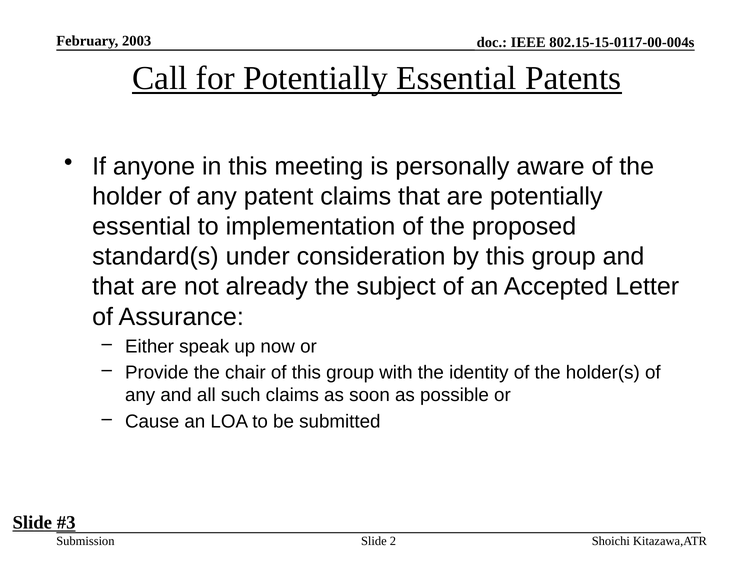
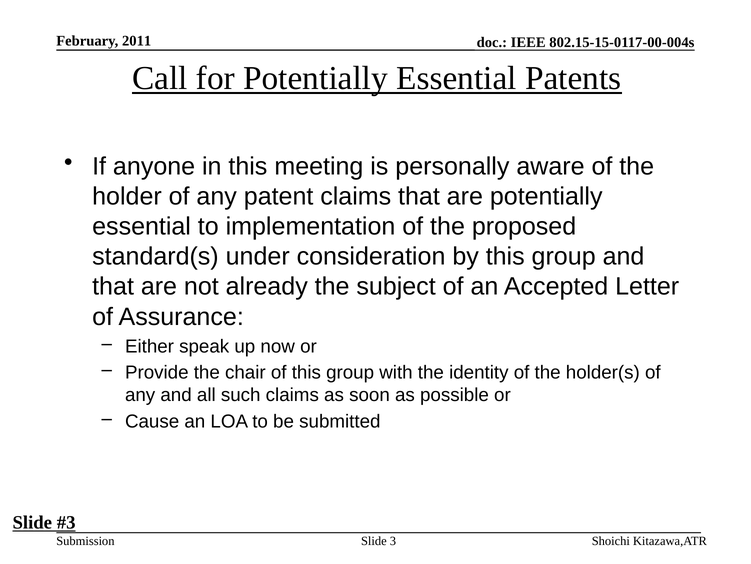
2003: 2003 -> 2011 (137, 41)
2: 2 -> 3 (393, 540)
